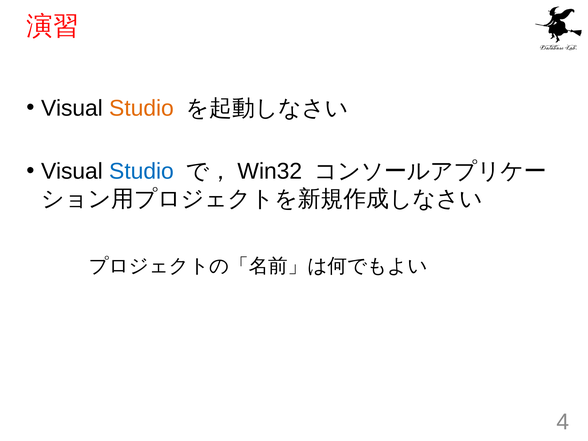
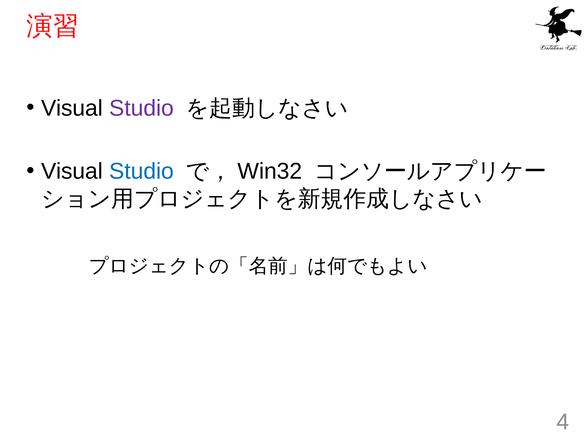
Studio colour: orange -> purple (142, 108)
